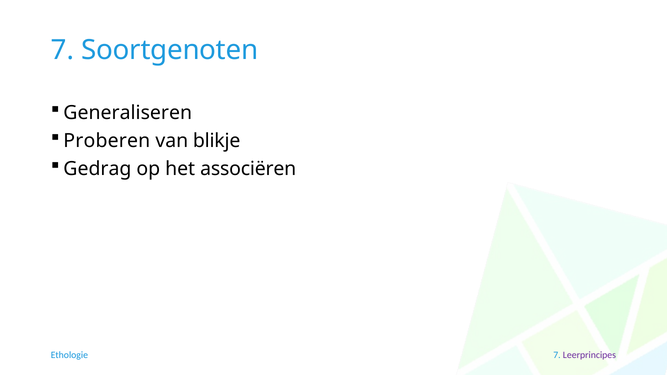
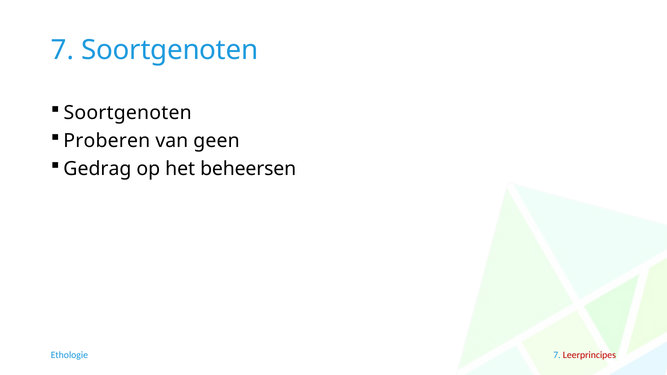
Generaliseren: Generaliseren -> Soortgenoten (128, 113)
blikje: blikje -> geen (216, 141)
associëren: associëren -> beheersen (248, 169)
Leerprincipes colour: purple -> red (589, 355)
